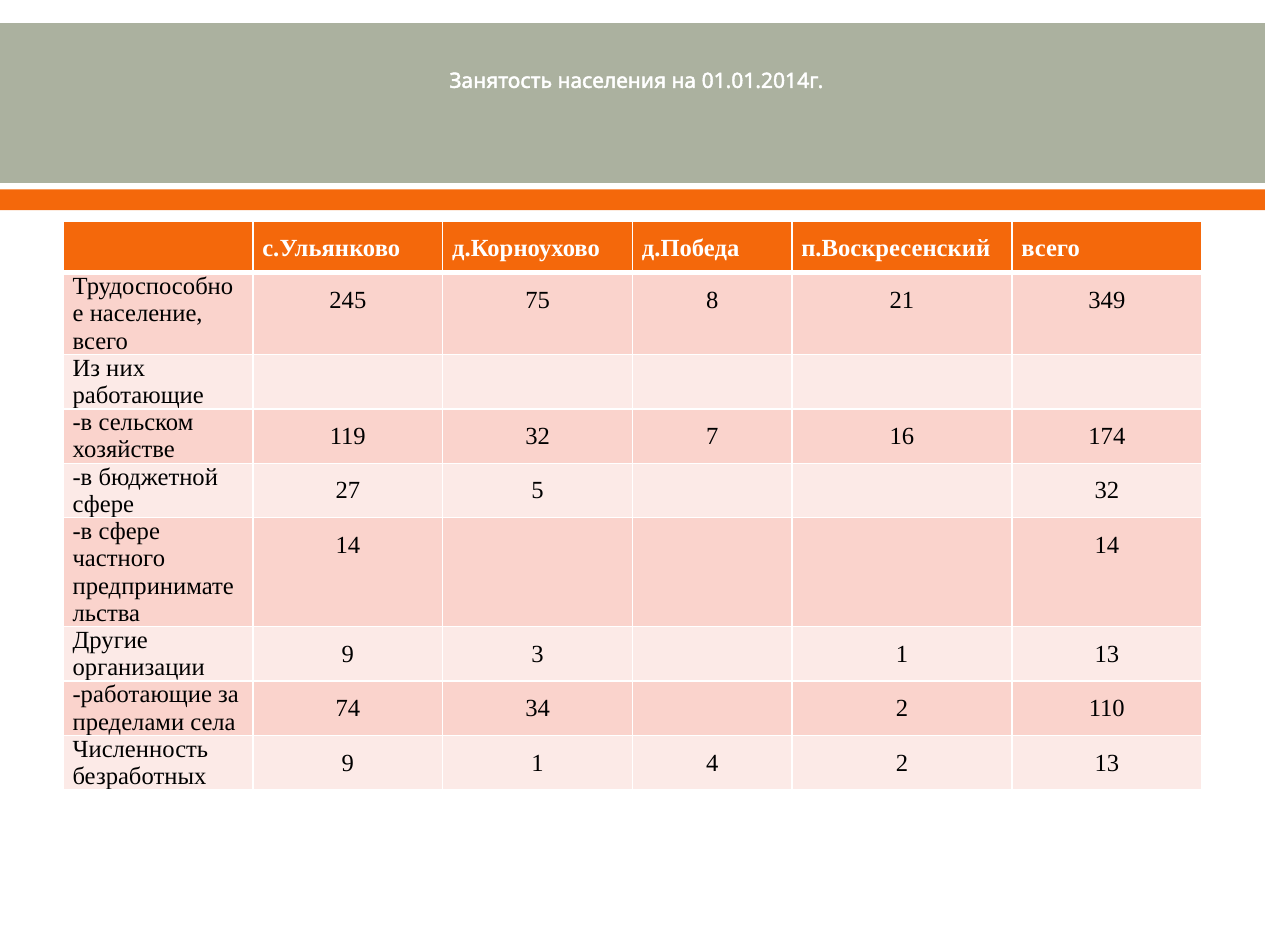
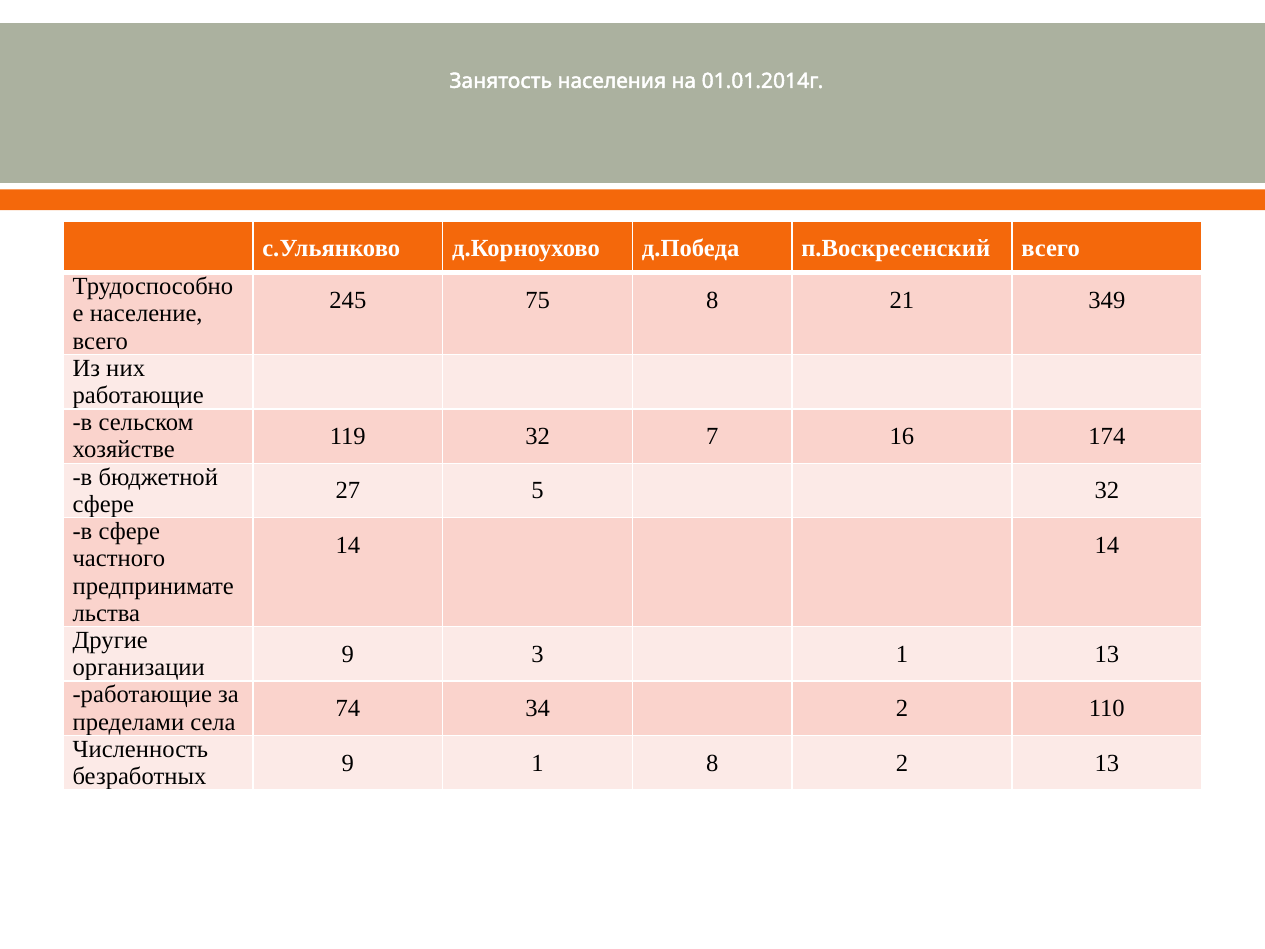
1 4: 4 -> 8 (712, 763)
